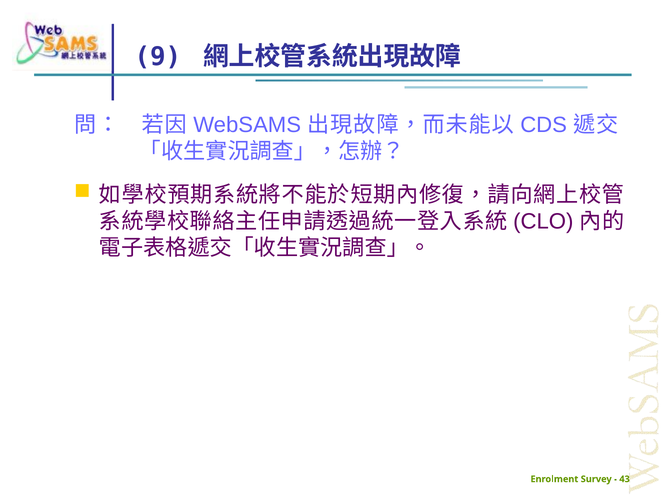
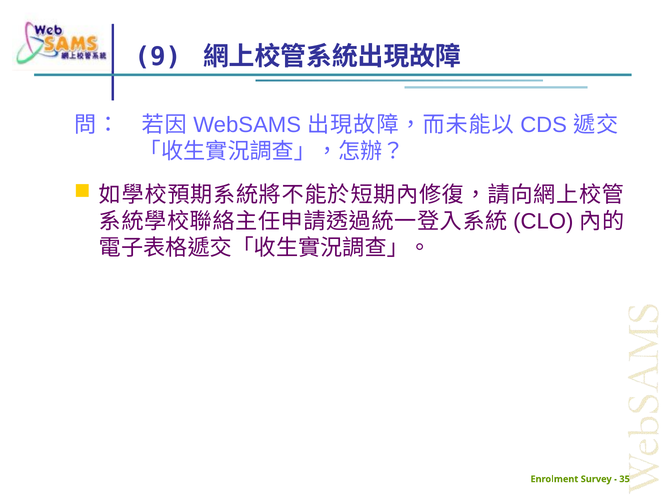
43: 43 -> 35 (625, 479)
